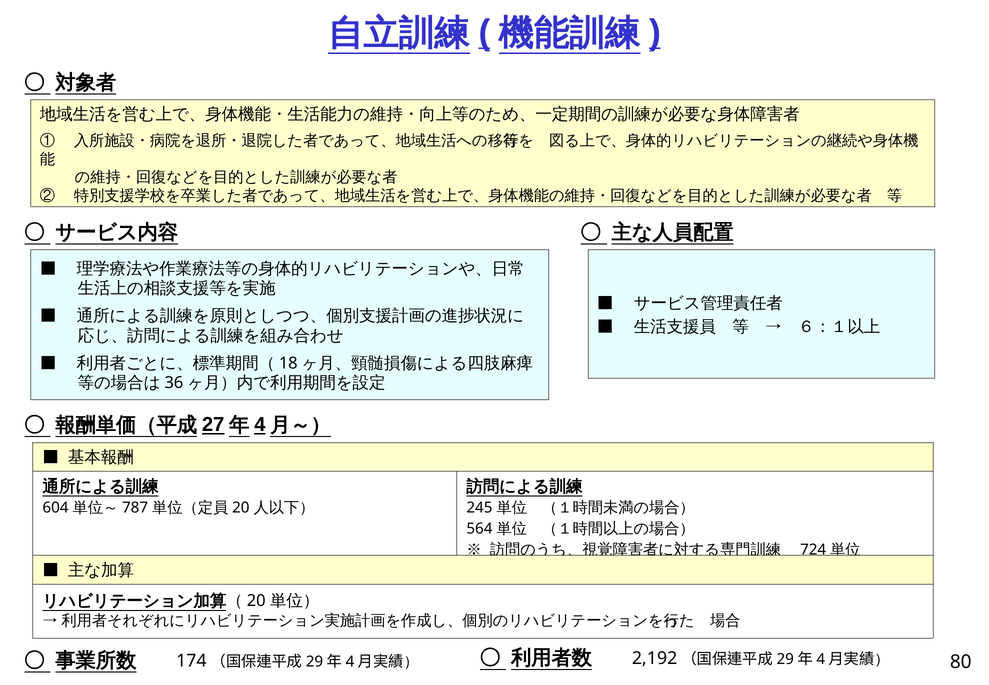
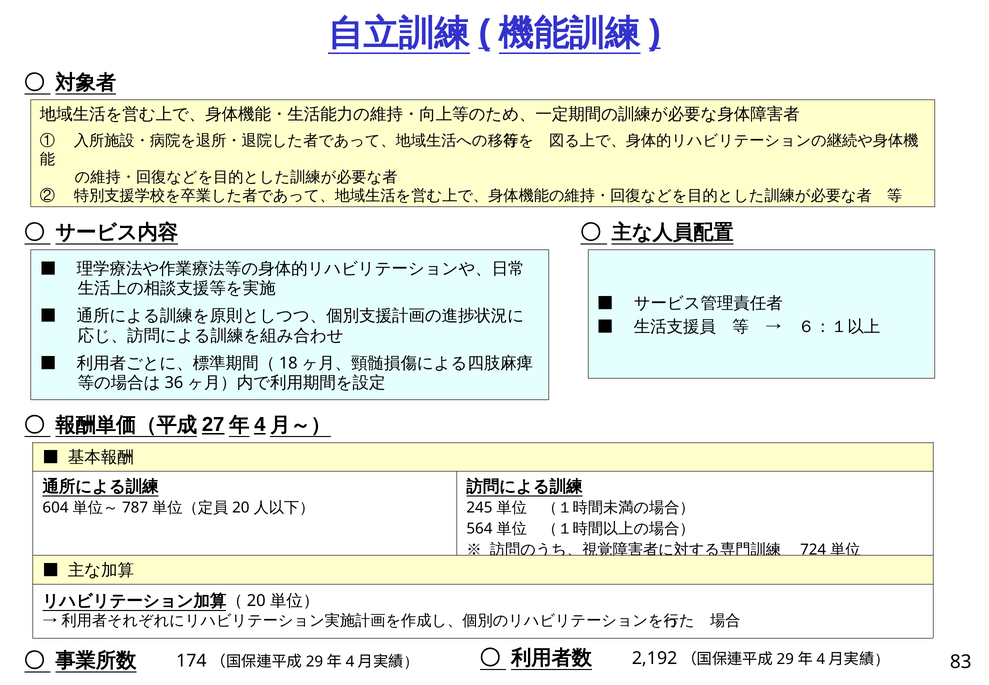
80: 80 -> 83 (961, 662)
